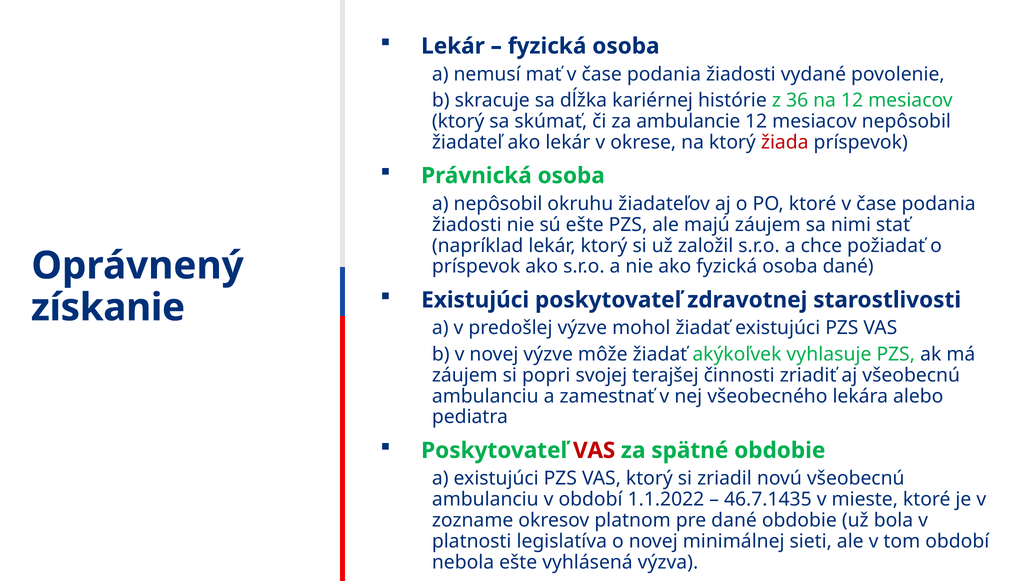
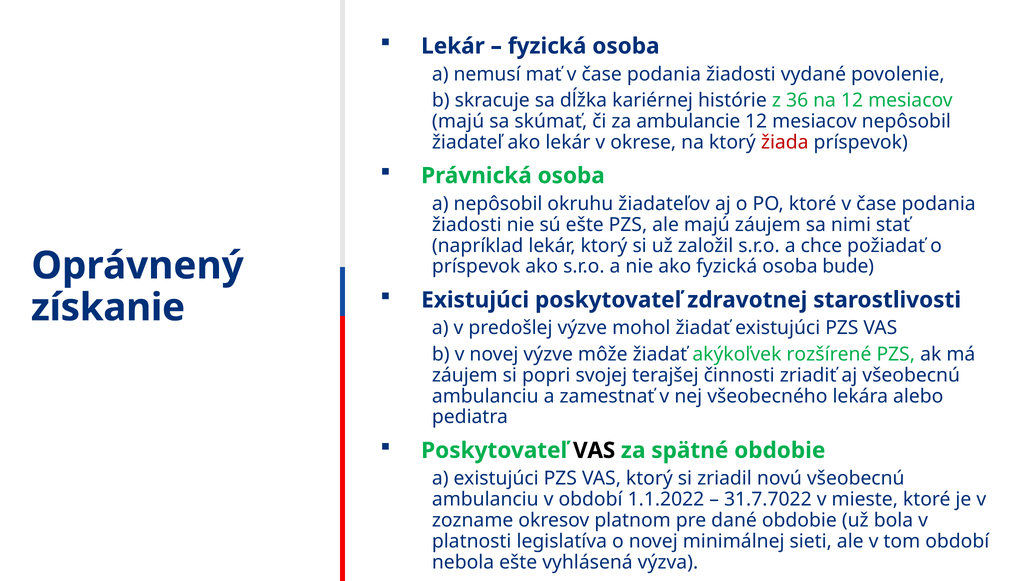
ktorý: ktorý -> majú (458, 121)
osoba dané: dané -> bude (848, 266)
vyhlasuje: vyhlasuje -> rozšírené (829, 354)
VAS colour: red -> black (594, 450)
46.7.1435: 46.7.1435 -> 31.7.7022 (768, 499)
